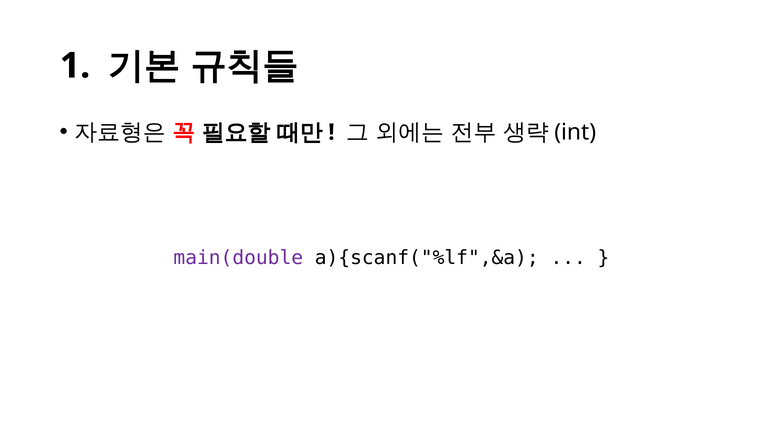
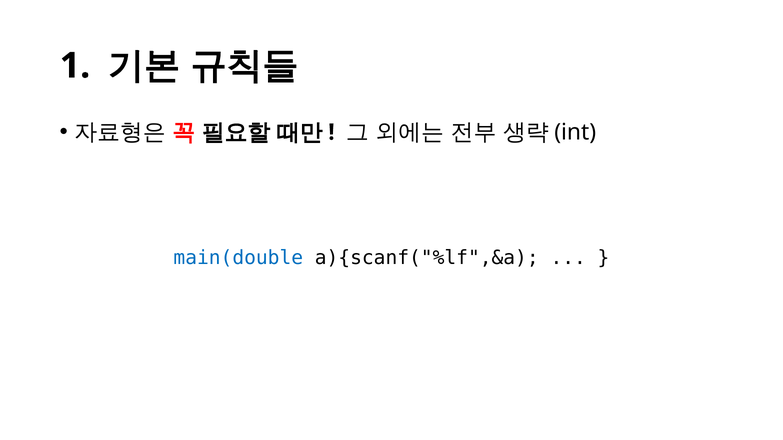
main(double colour: purple -> blue (238, 258)
